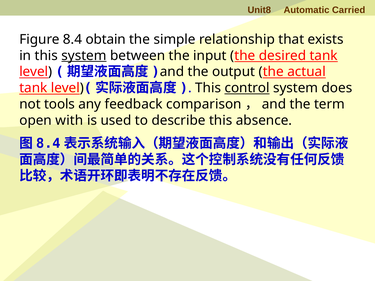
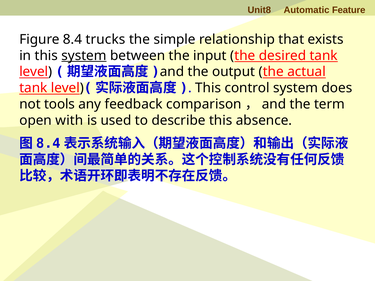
Carried: Carried -> Feature (349, 10)
obtain: obtain -> trucks (106, 39)
control underline: present -> none (247, 88)
